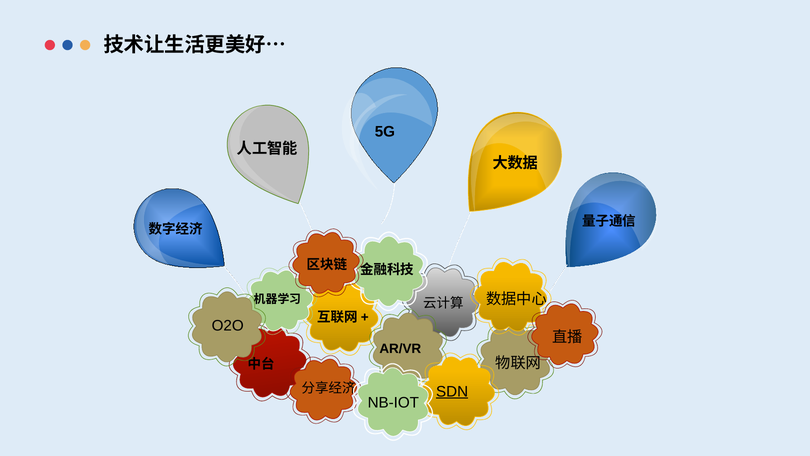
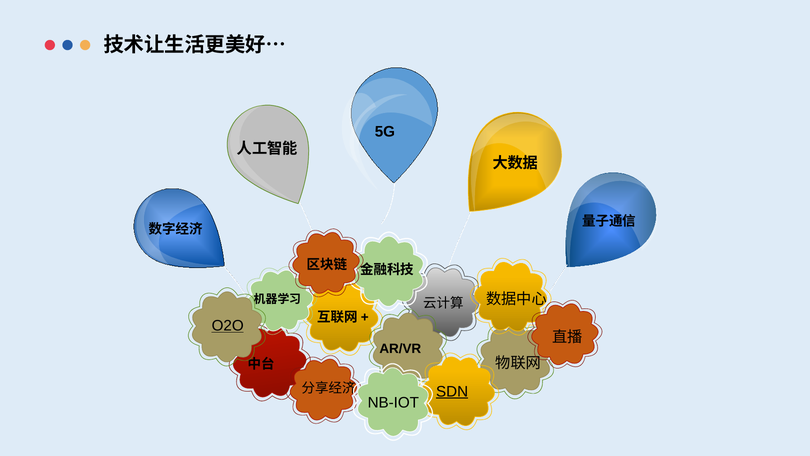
O2O underline: none -> present (228, 325)
